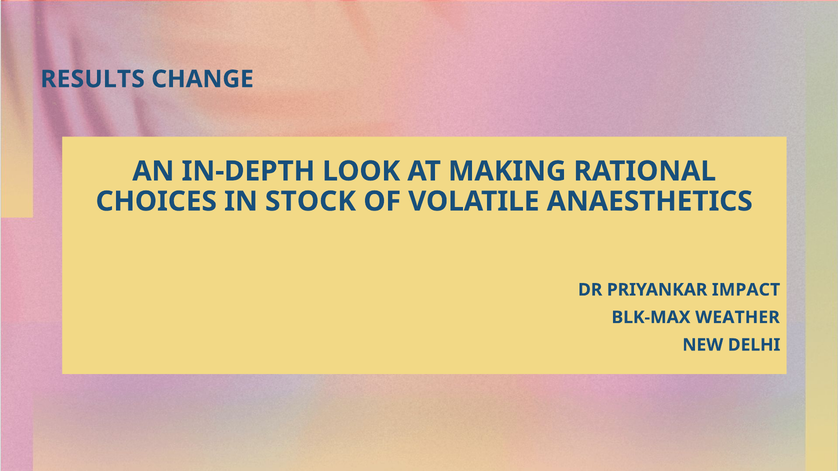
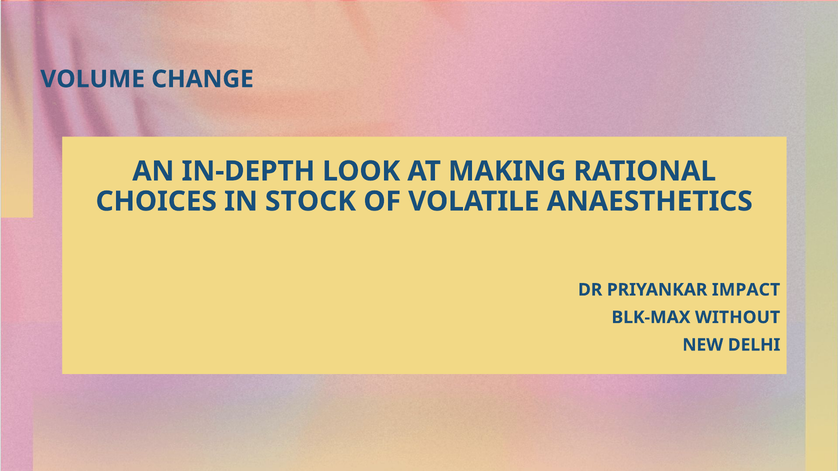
RESULTS: RESULTS -> VOLUME (93, 79)
WEATHER: WEATHER -> WITHOUT (738, 318)
